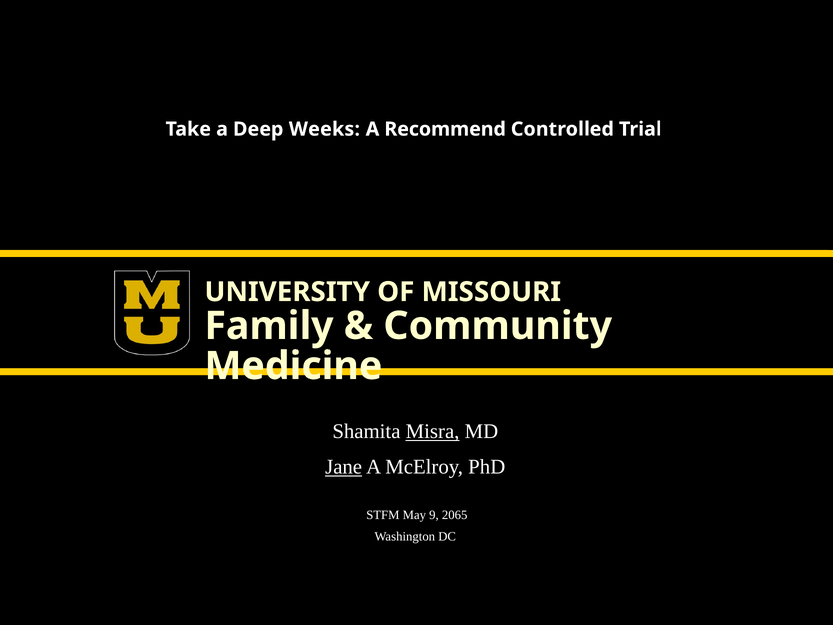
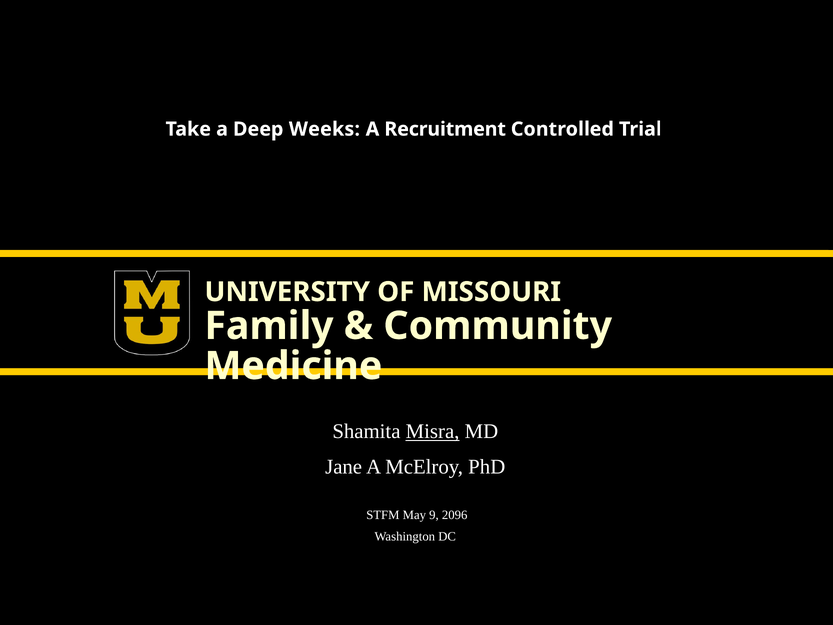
Recommend: Recommend -> Recruitment (445, 129)
Jane underline: present -> none (344, 467)
2065: 2065 -> 2096 (455, 515)
